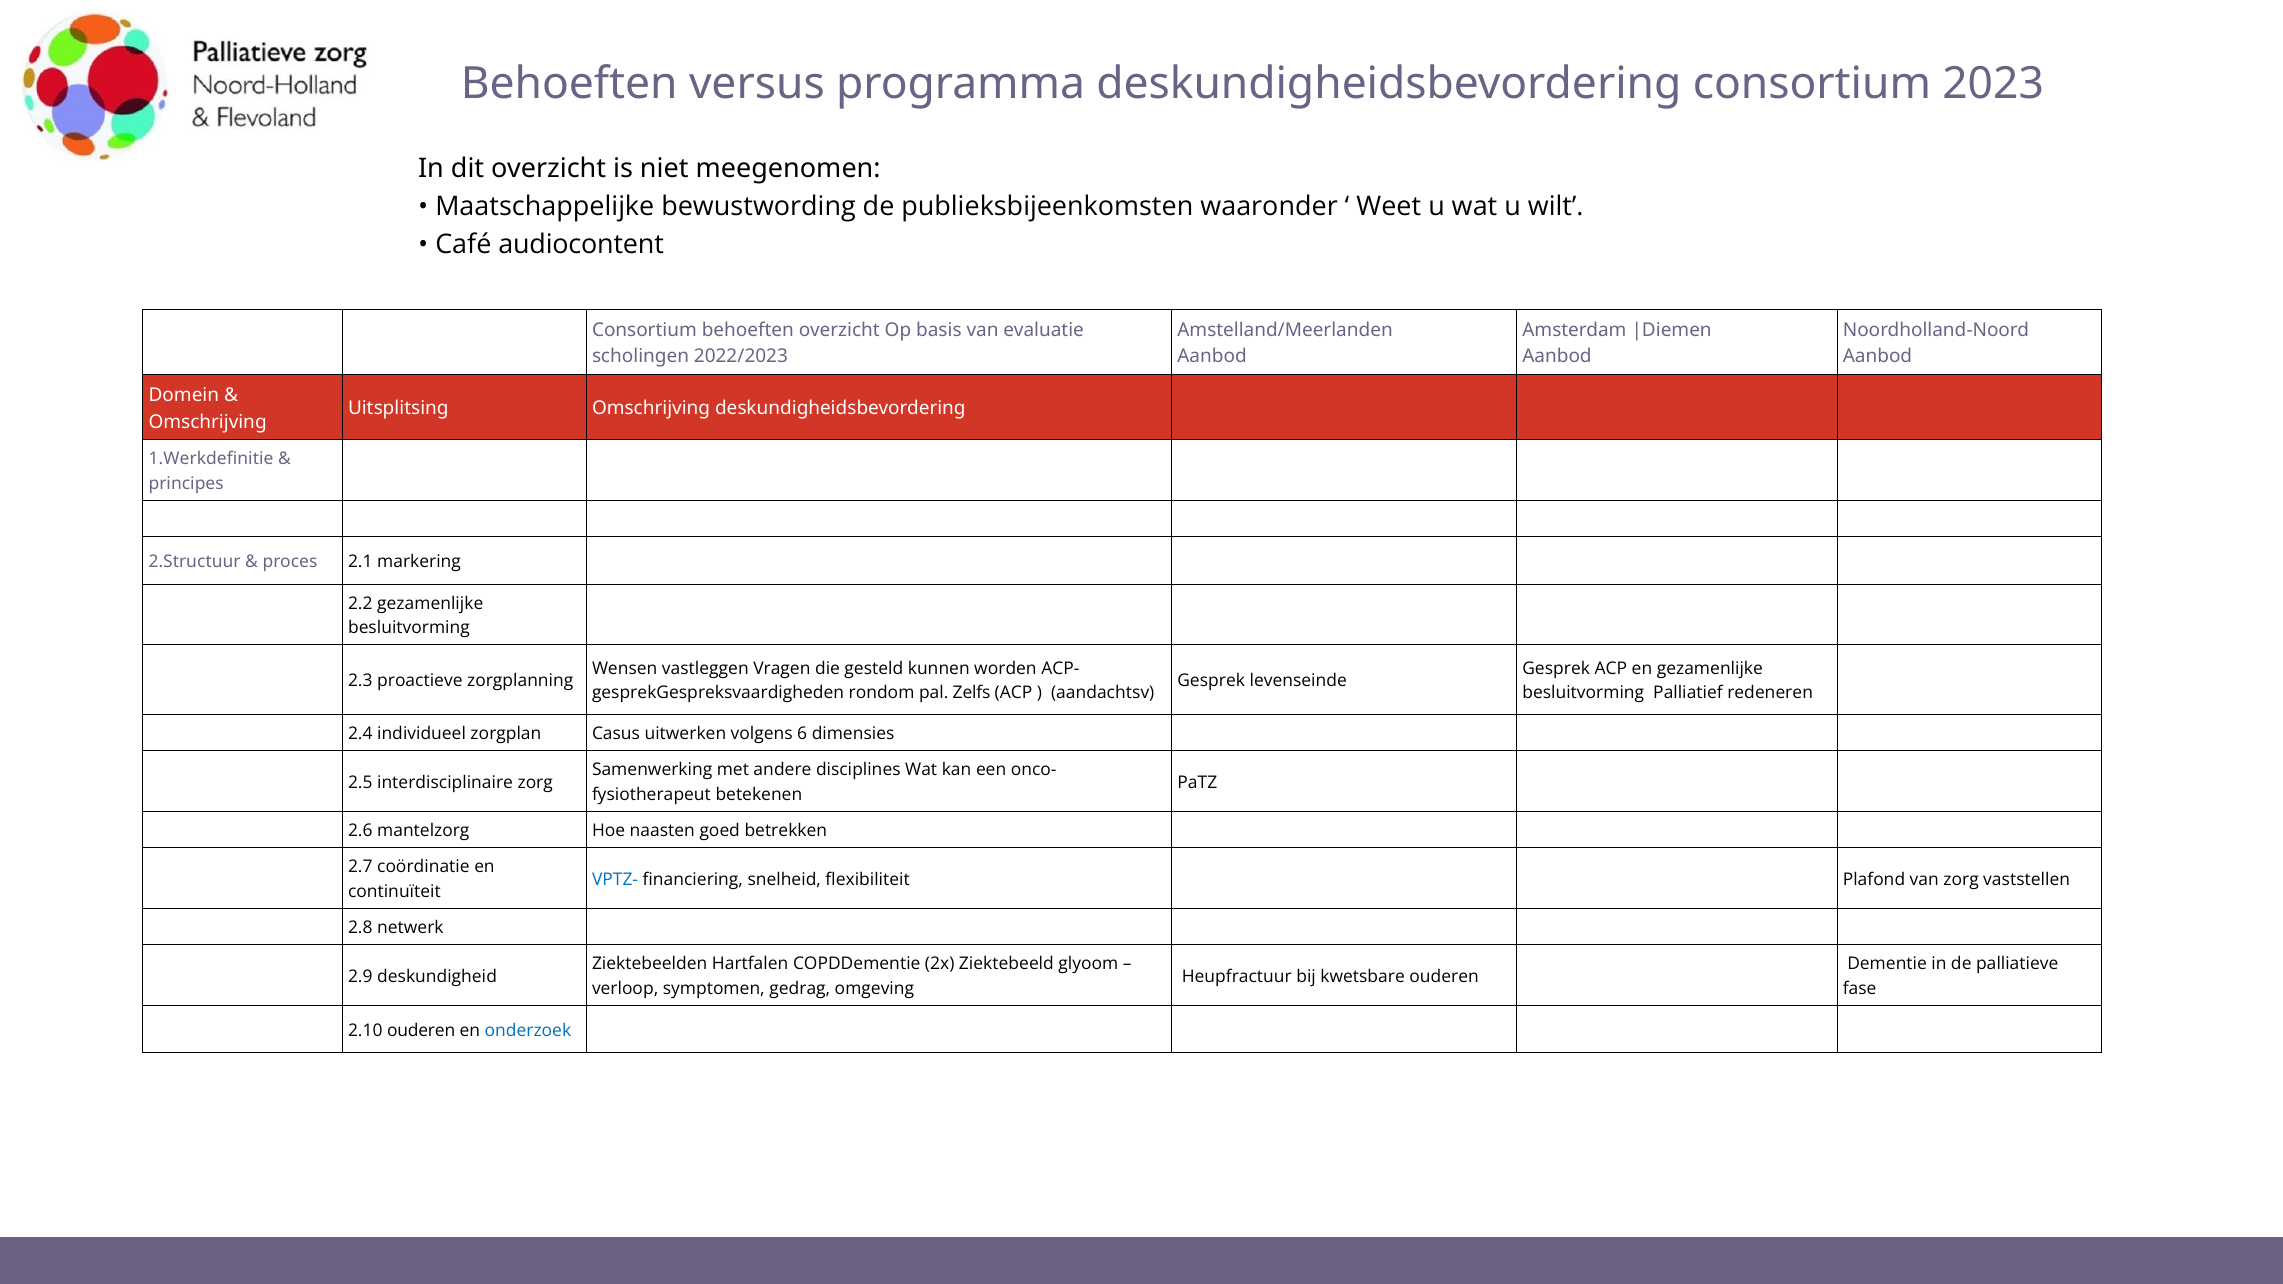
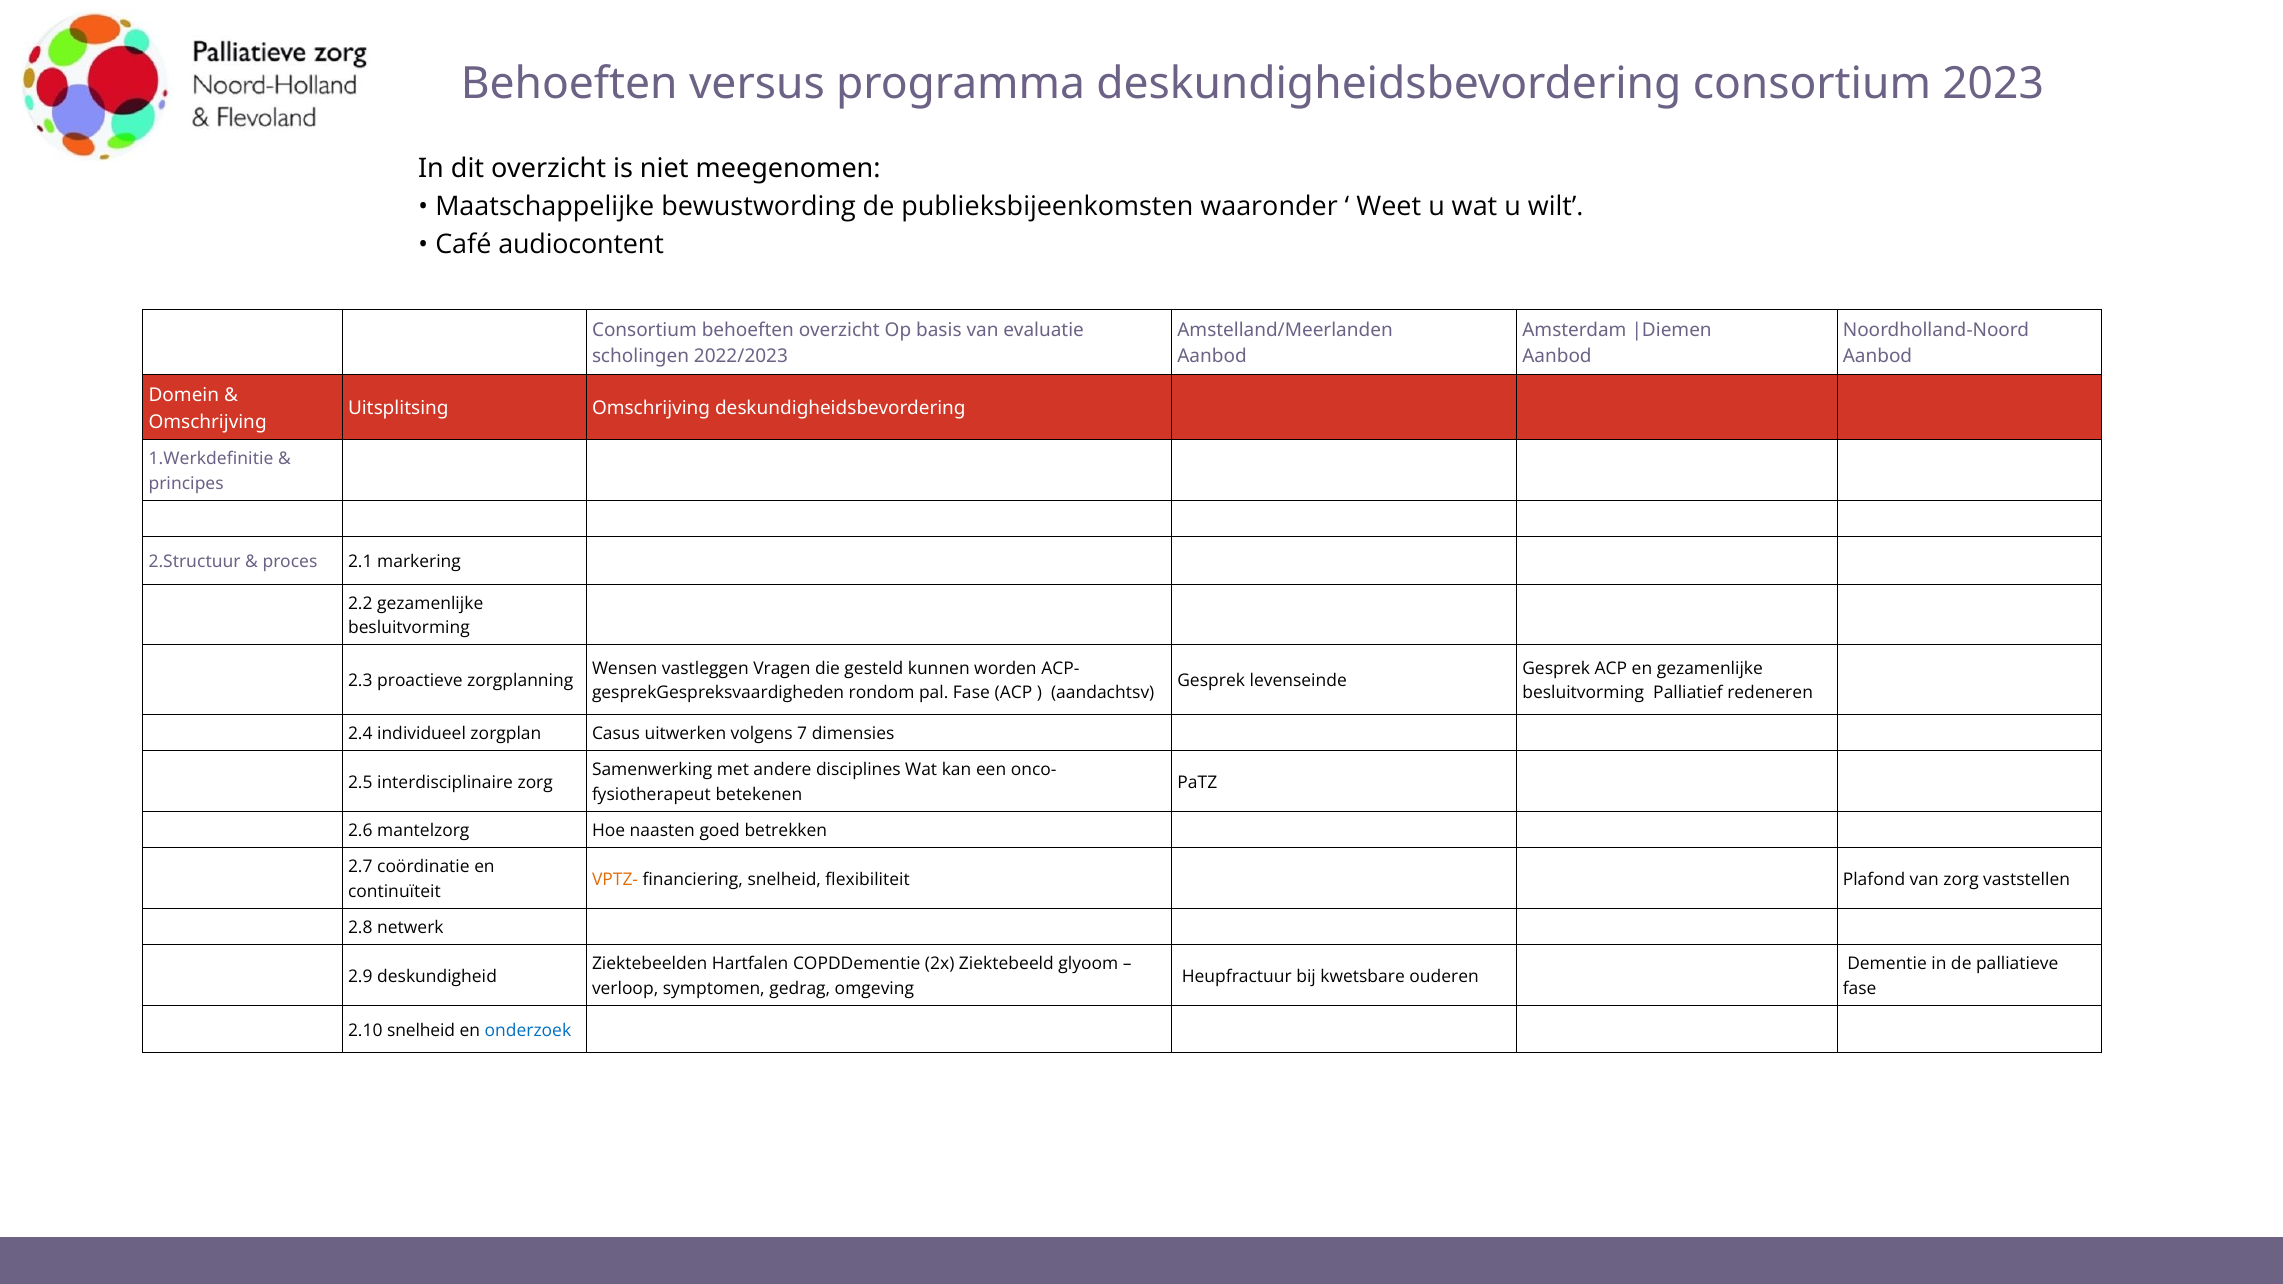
pal Zelfs: Zelfs -> Fase (971, 693)
6: 6 -> 7 (802, 734)
VPTZ- colour: blue -> orange (615, 880)
2.10 ouderen: ouderen -> snelheid (421, 1030)
